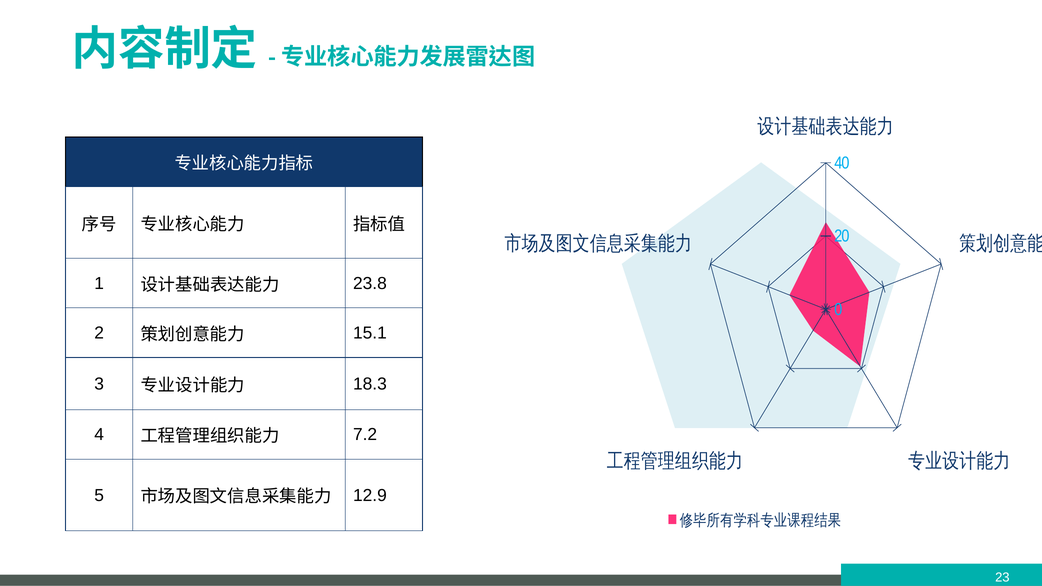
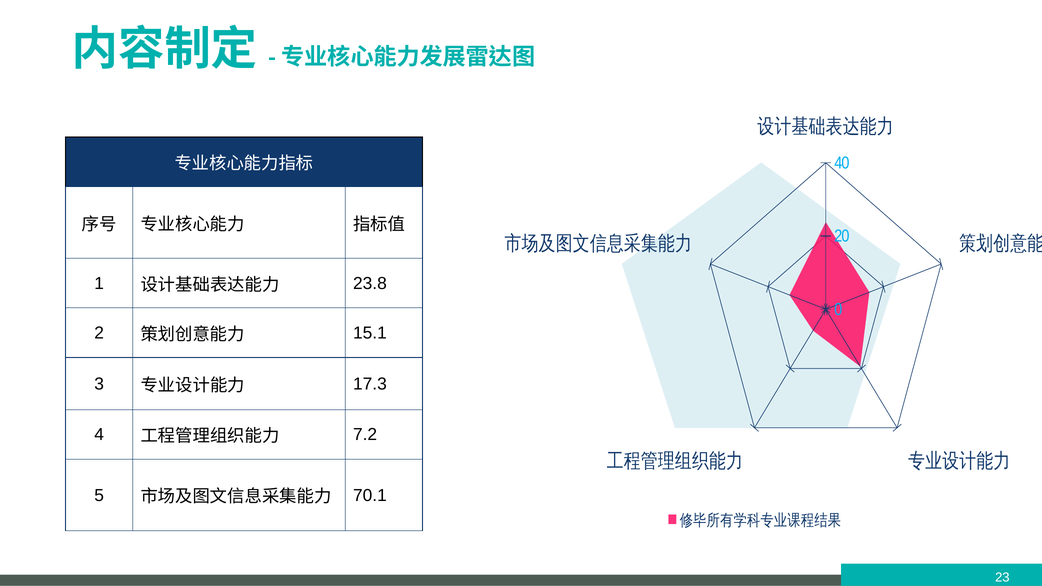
18.3: 18.3 -> 17.3 (370, 384)
12.9: 12.9 -> 70.1 (370, 495)
